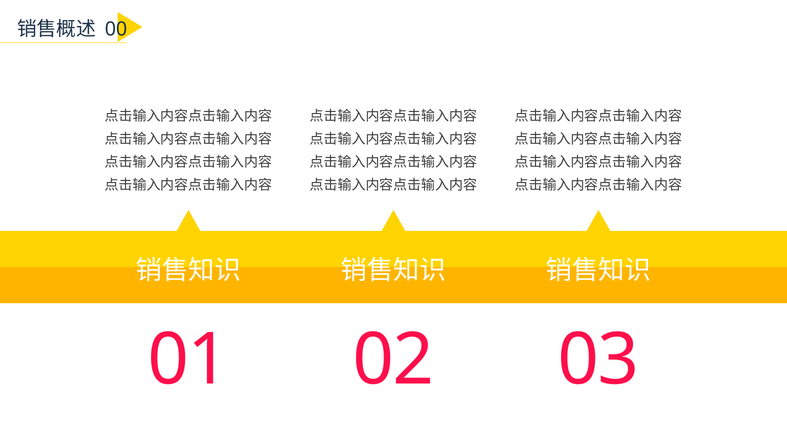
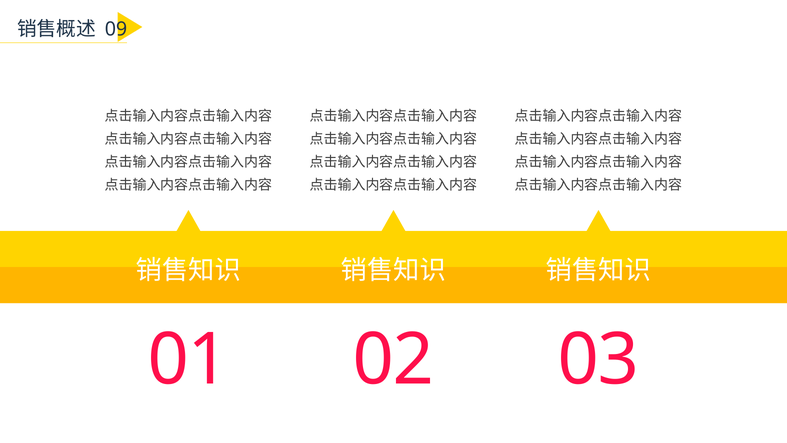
00: 00 -> 09 (116, 29)
